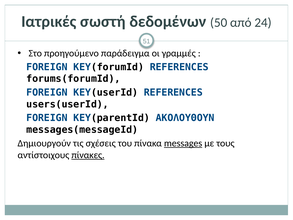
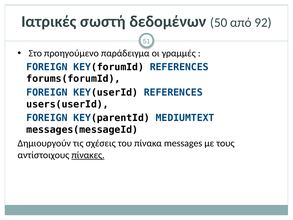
24: 24 -> 92 (263, 23)
ΑΚΟΛΟΥΘΟΥΝ: ΑΚΟΛΟΥΘΟΥΝ -> MEDIUMTEXT (185, 118)
messages underline: present -> none (183, 143)
